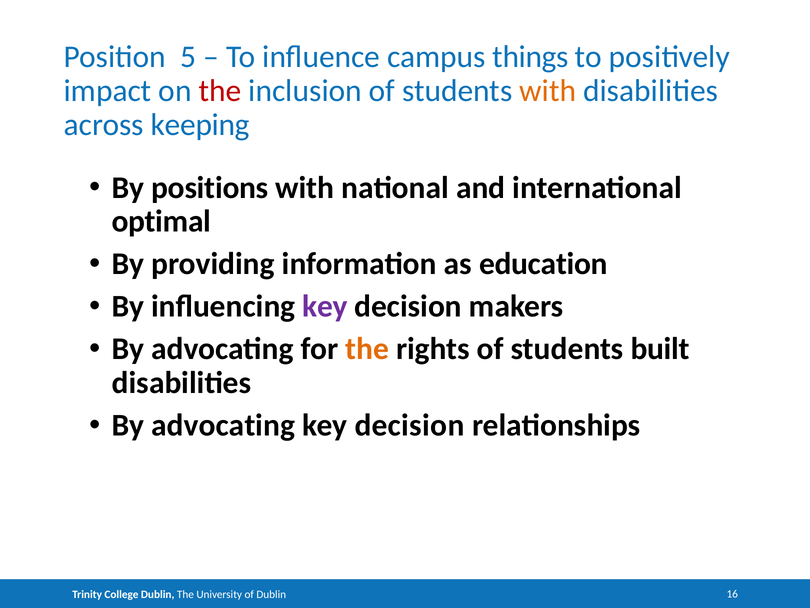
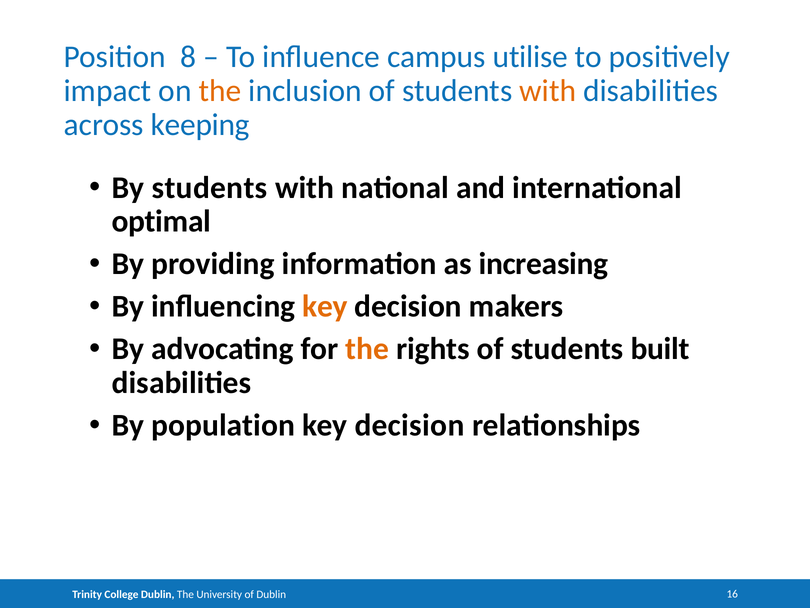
5: 5 -> 8 (188, 57)
things: things -> utilise (530, 57)
the colour: red -> orange (220, 91)
By positions: positions -> students (210, 187)
education: education -> increasing (543, 264)
key colour: purple -> orange (325, 306)
advocating: advocating -> population (223, 425)
